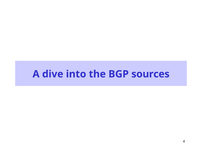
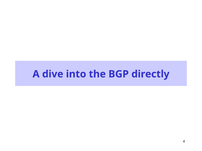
sources: sources -> directly (150, 74)
